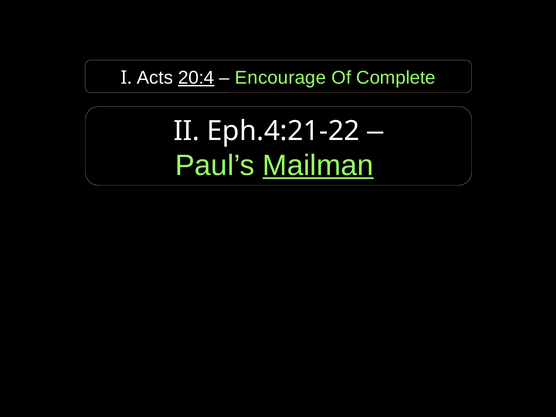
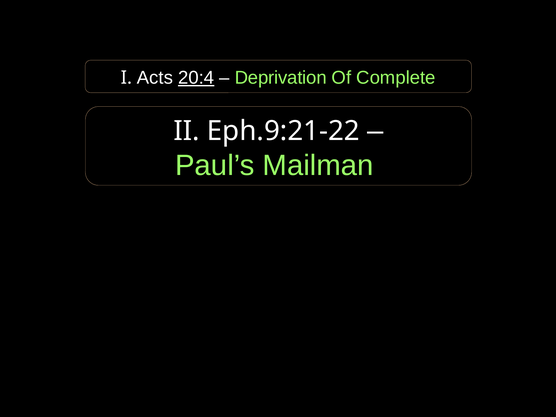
Encourage: Encourage -> Deprivation (281, 78)
Eph.4:21-22: Eph.4:21-22 -> Eph.9:21-22 (283, 131)
Mailman underline: present -> none (318, 166)
